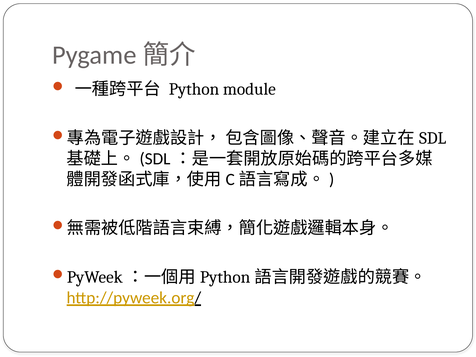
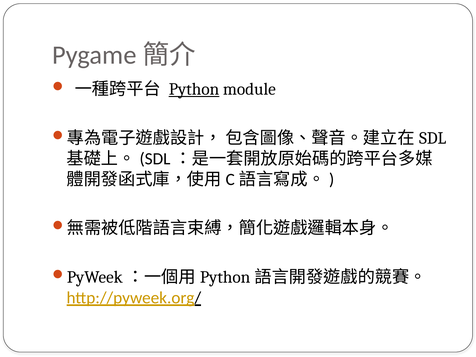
Python underline: none -> present (194, 89)
